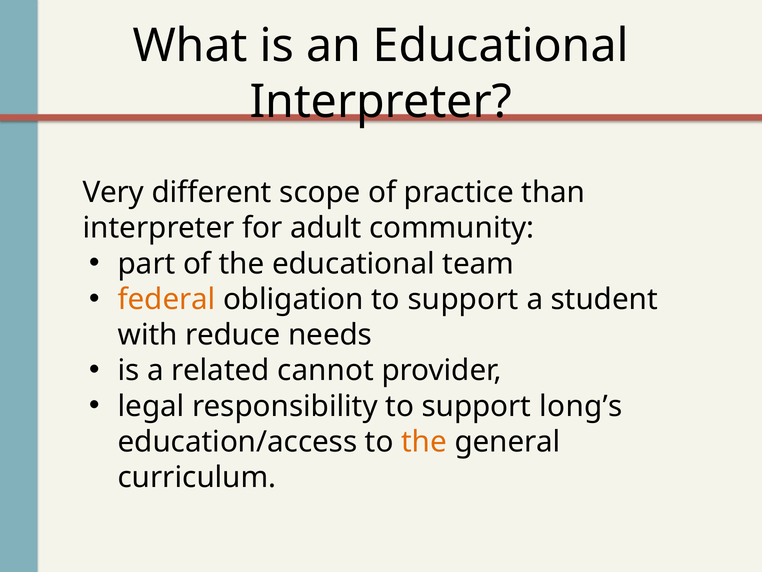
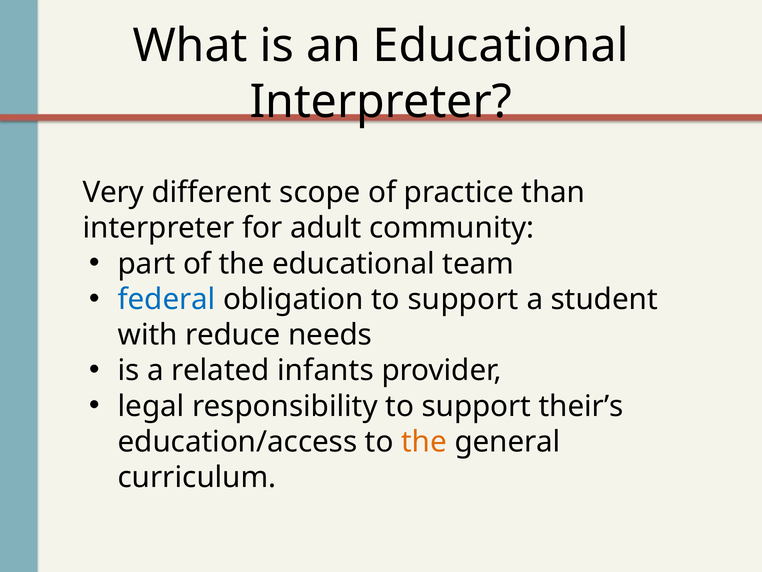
federal colour: orange -> blue (167, 299)
cannot: cannot -> infants (326, 370)
long’s: long’s -> their’s (581, 406)
